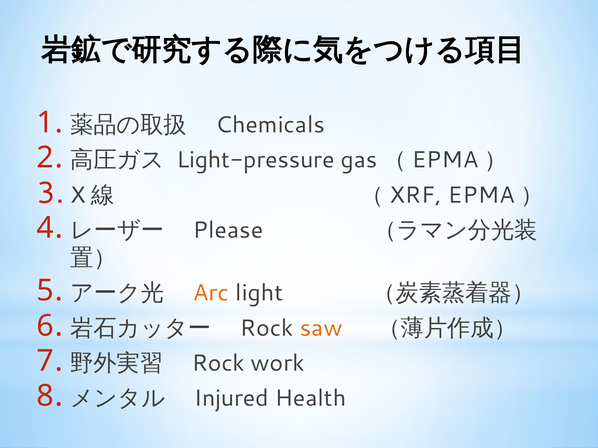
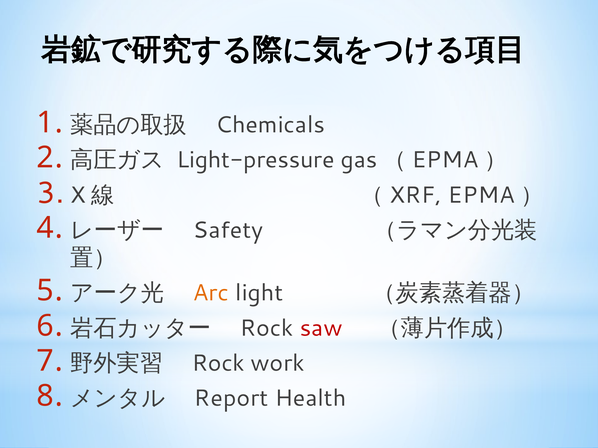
Please: Please -> Safety (228, 230)
saw colour: orange -> red (321, 328)
Injured: Injured -> Report (231, 399)
